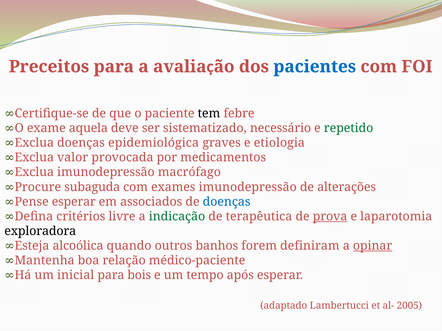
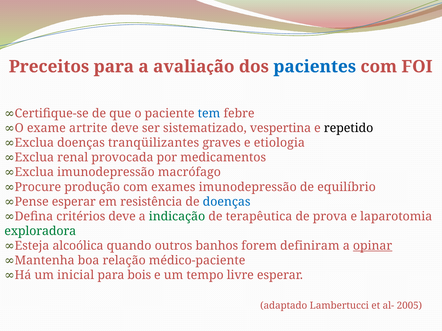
tem colour: black -> blue (209, 114)
aquela: aquela -> artrite (88, 128)
necessário: necessário -> vespertina (281, 128)
repetido colour: green -> black (349, 128)
epidemiológica: epidemiológica -> tranqüilizantes (154, 143)
valor: valor -> renal (73, 158)
subaguda: subaguda -> produção (92, 187)
alterações: alterações -> equilíbrio (347, 187)
associados: associados -> resistência (151, 202)
critérios livre: livre -> deve (122, 217)
prova underline: present -> none (330, 217)
exploradora colour: black -> green (40, 231)
após: após -> livre (240, 276)
